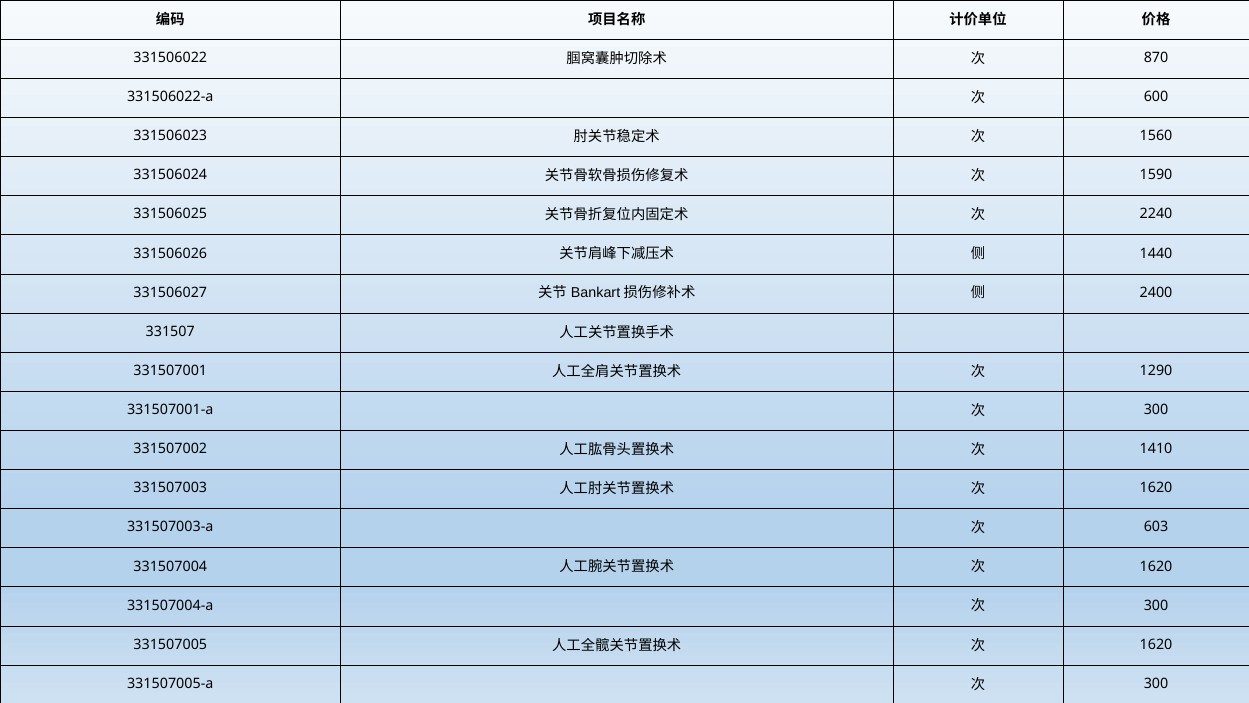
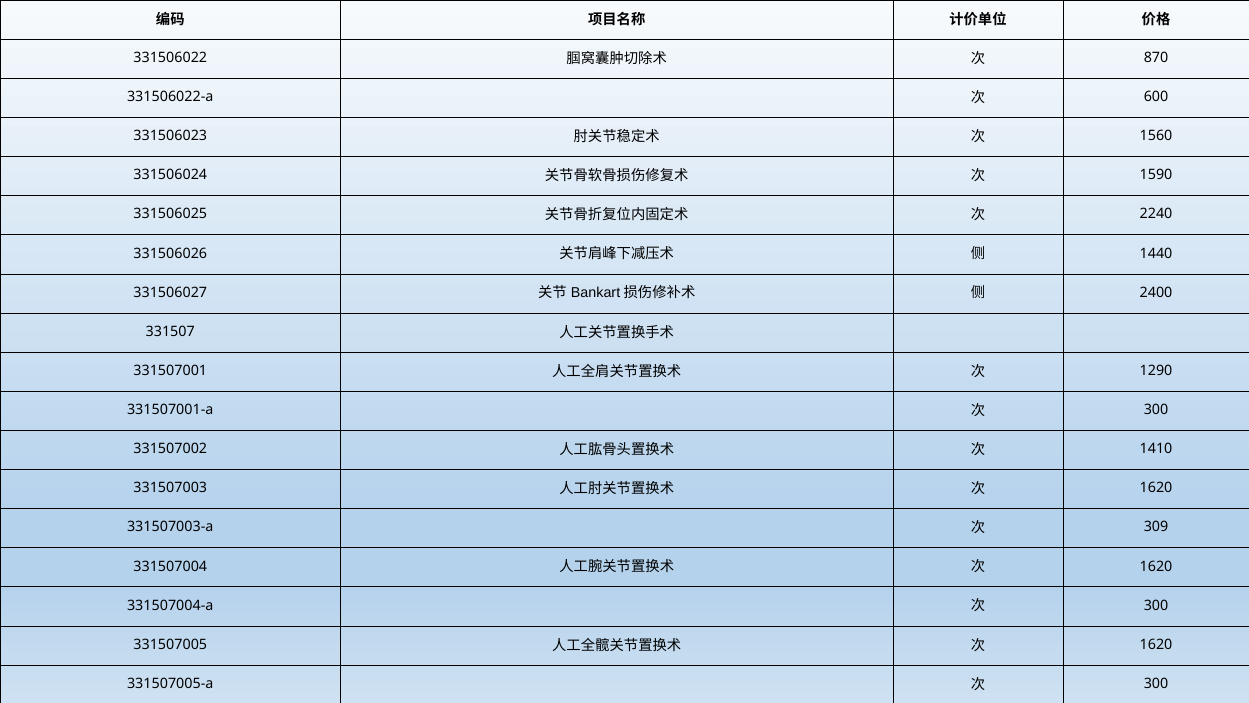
603: 603 -> 309 (1156, 527)
